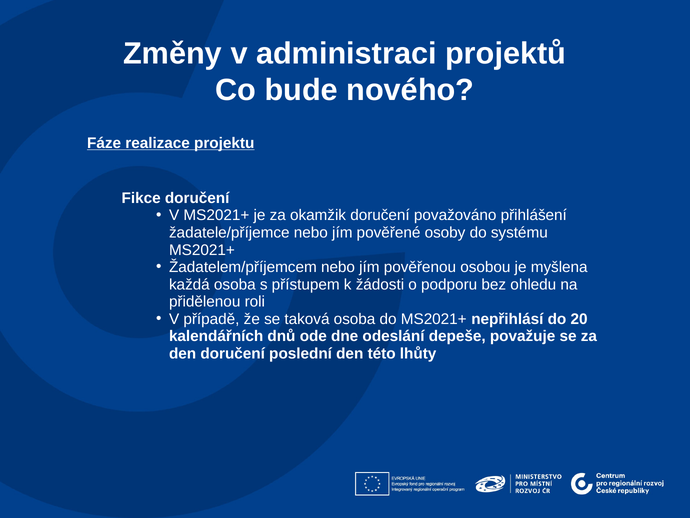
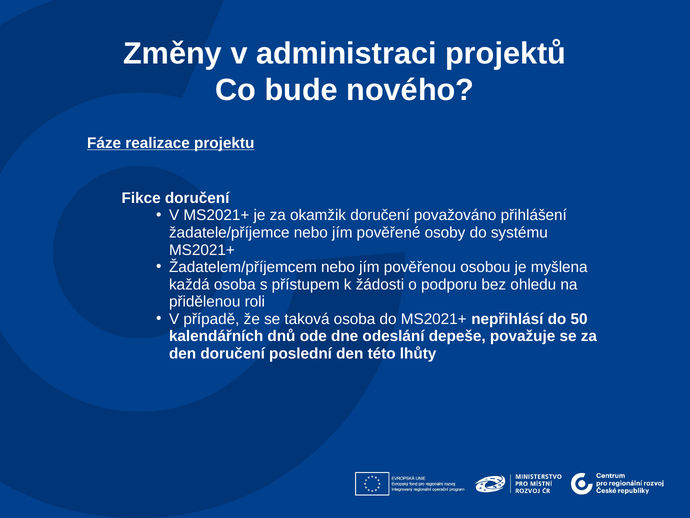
20: 20 -> 50 (579, 319)
